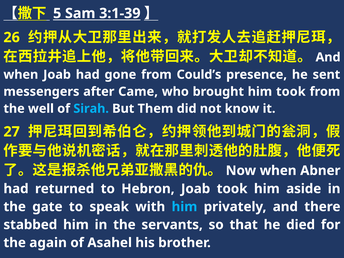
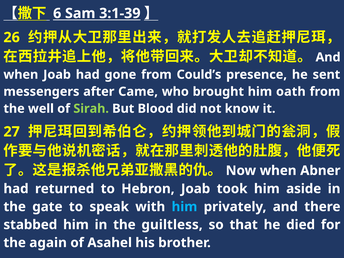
5: 5 -> 6 (57, 13)
him took: took -> oath (291, 92)
Sirah colour: light blue -> light green (91, 109)
Them: Them -> Blood (156, 109)
servants: servants -> guiltless (172, 225)
